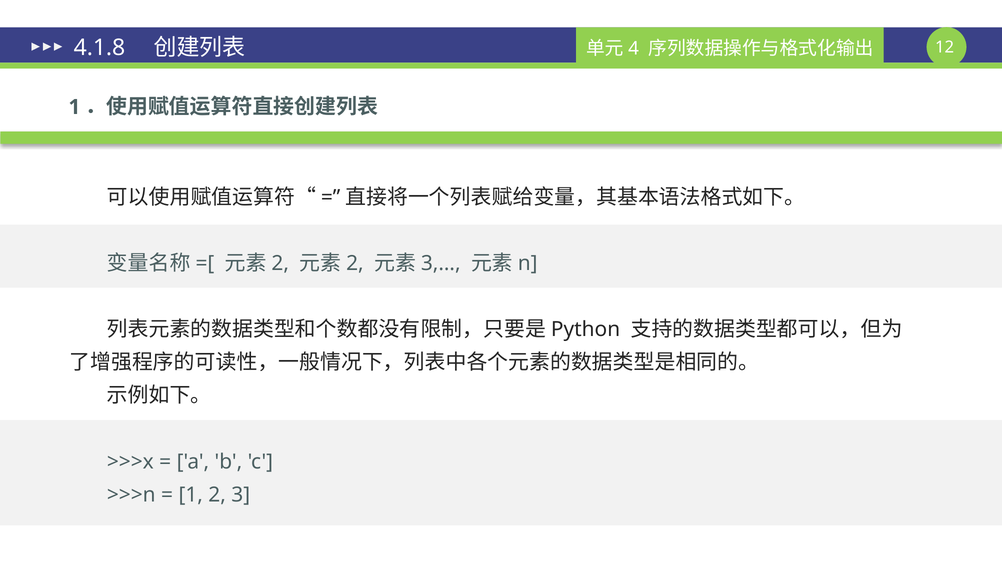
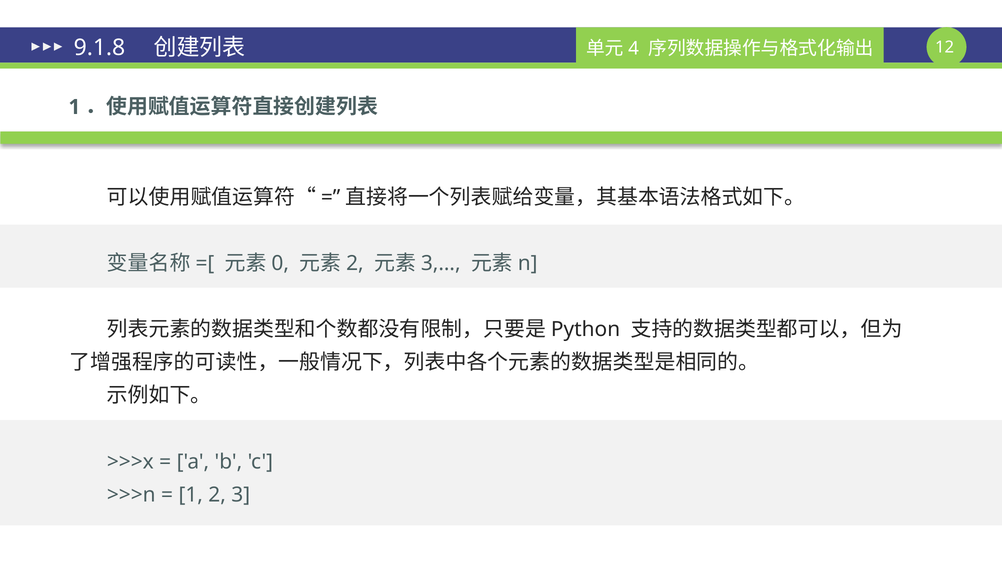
4.1.8: 4.1.8 -> 9.1.8 (99, 48)
2: 2 -> 0 (280, 264)
